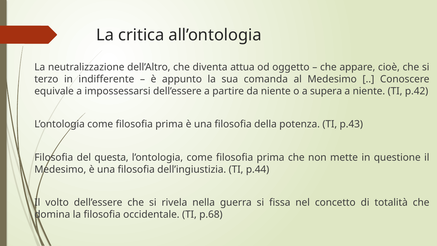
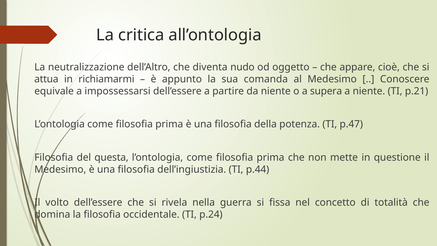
attua: attua -> nudo (242, 67)
terzo: terzo -> attua (46, 79)
indifferente: indifferente -> richiamarmi (106, 79)
p.42: p.42 -> p.21 (417, 91)
p.43: p.43 -> p.47 (351, 124)
p.68: p.68 -> p.24 (211, 214)
